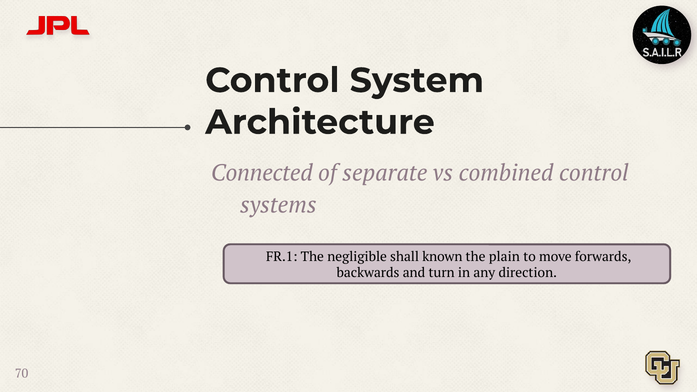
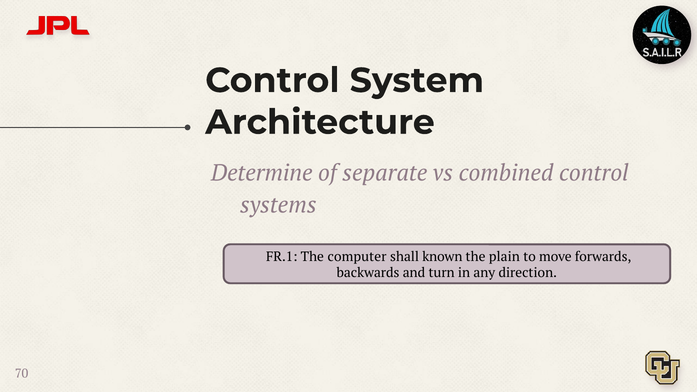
Connected: Connected -> Determine (262, 173)
negligible: negligible -> computer (357, 257)
